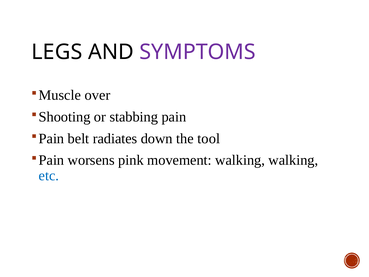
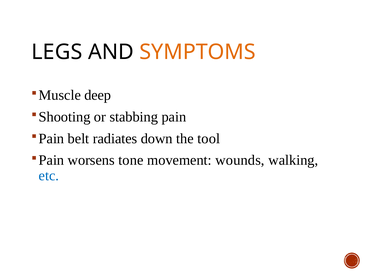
SYMPTOMS colour: purple -> orange (198, 52)
over: over -> deep (98, 95)
pink: pink -> tone (131, 160)
movement walking: walking -> wounds (240, 160)
